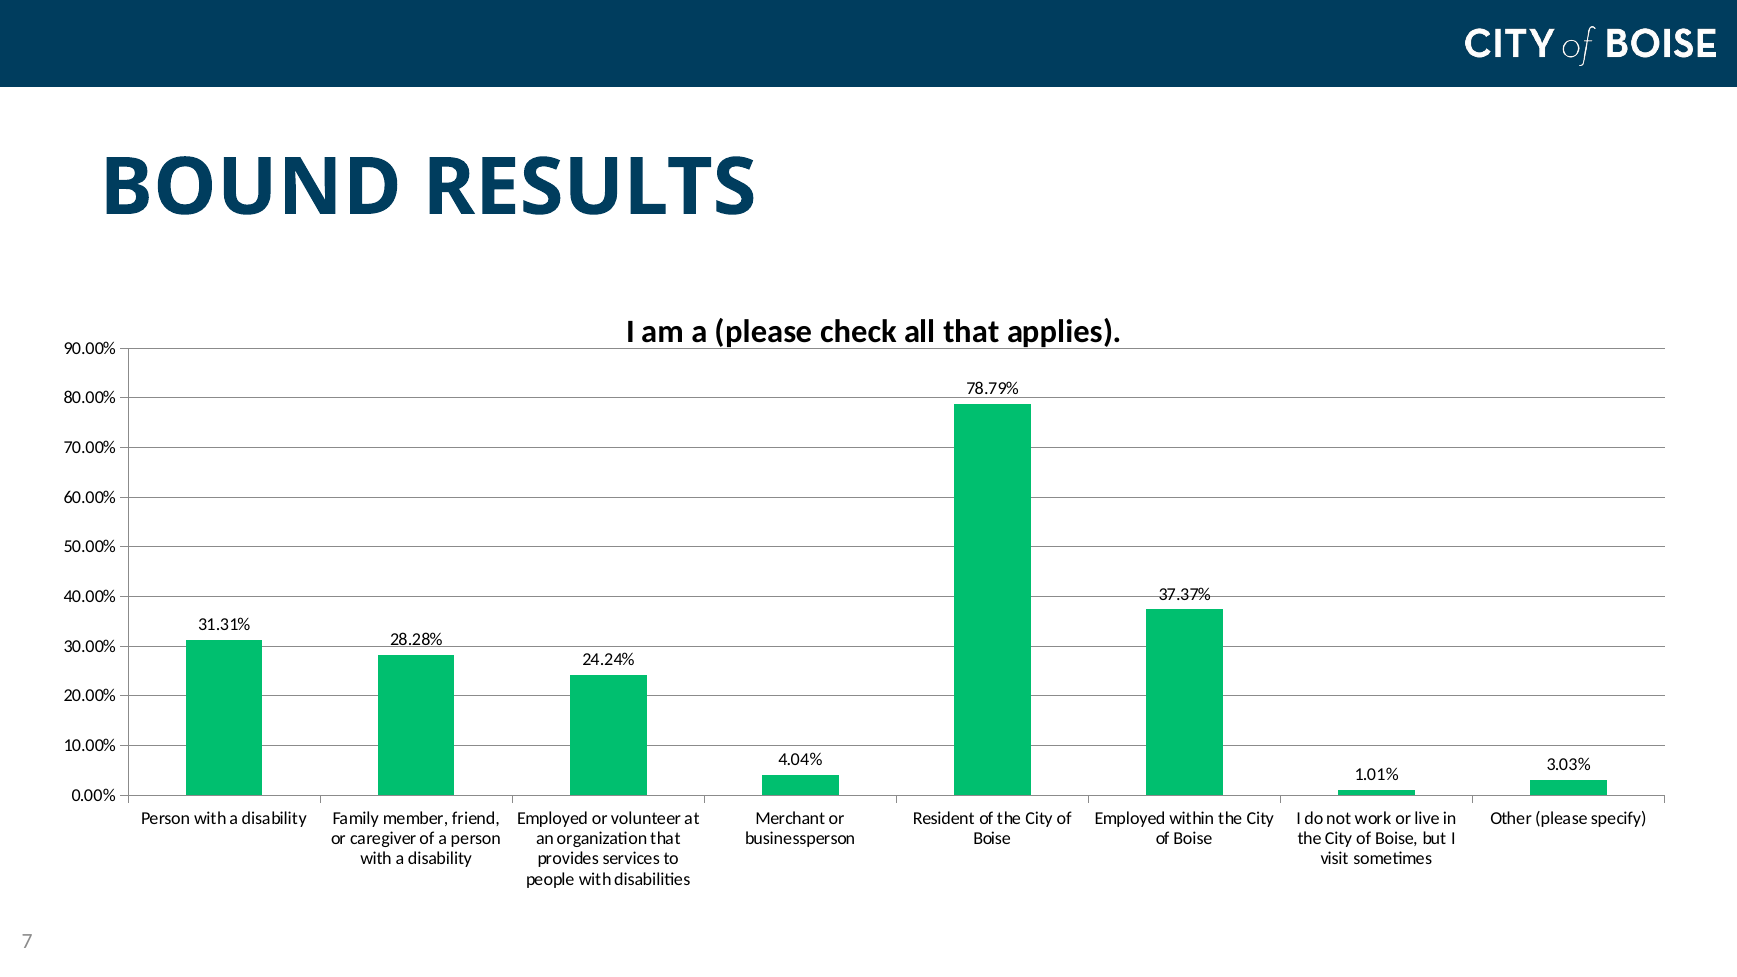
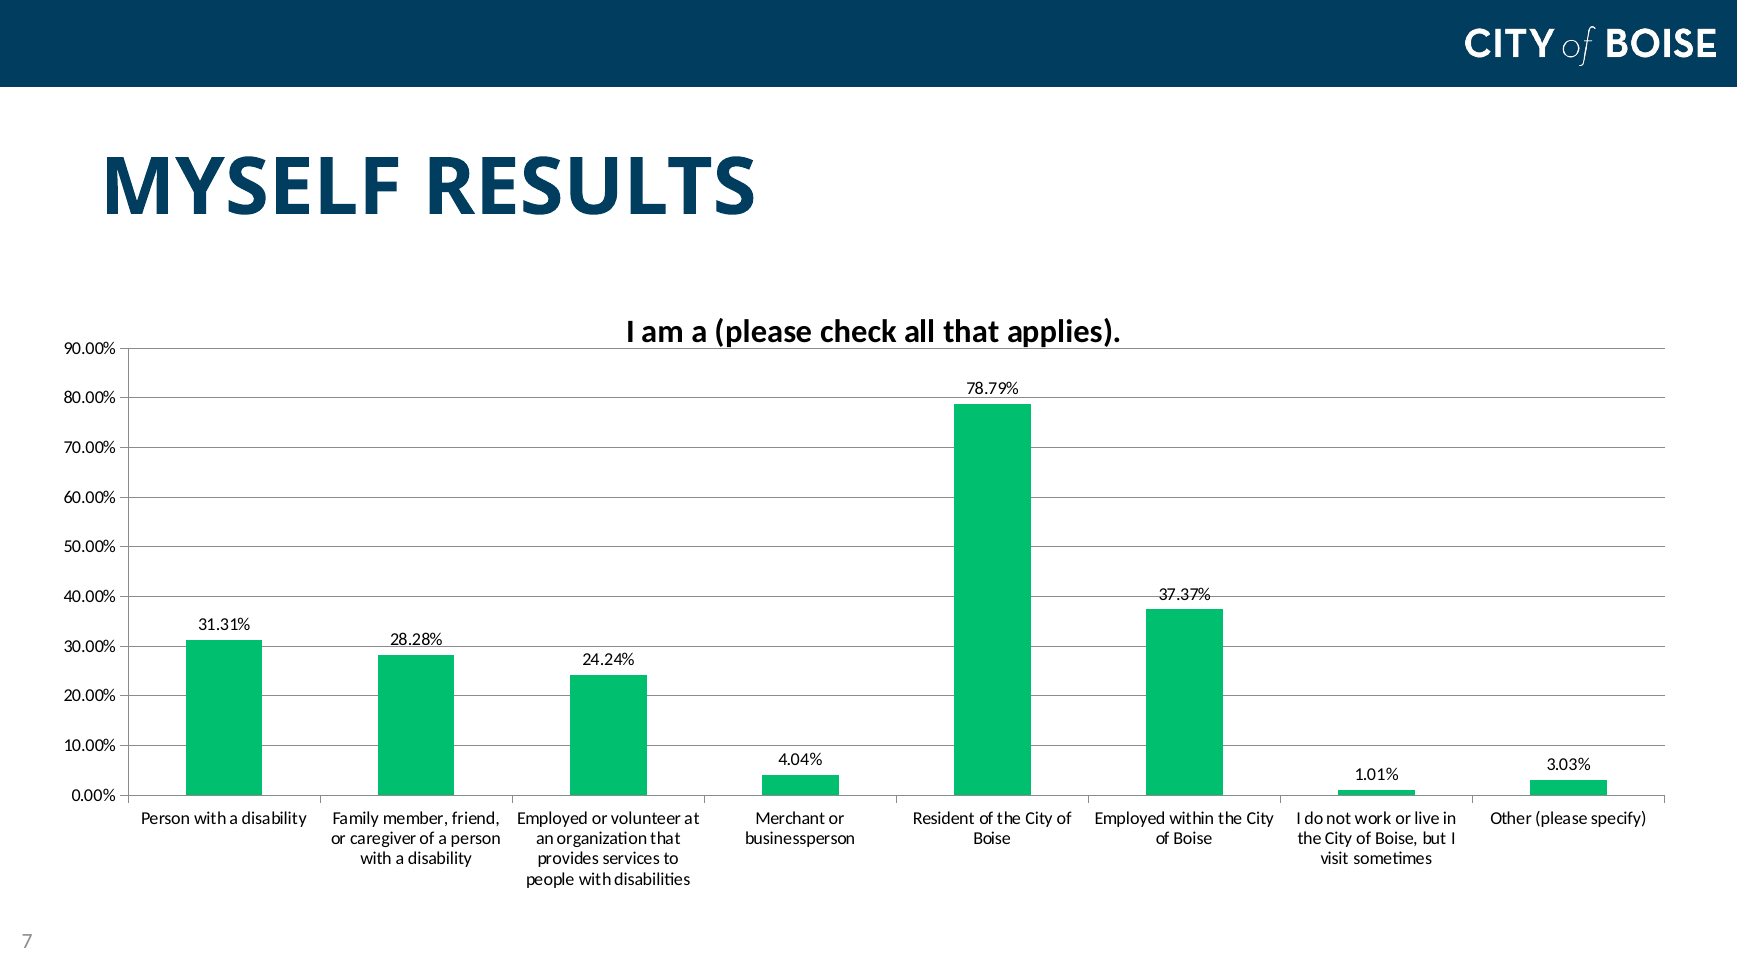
BOUND: BOUND -> MYSELF (251, 188)
